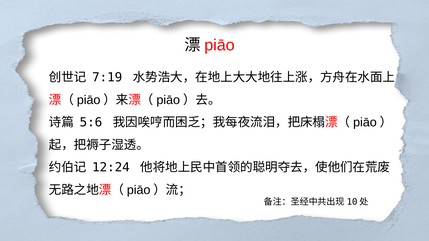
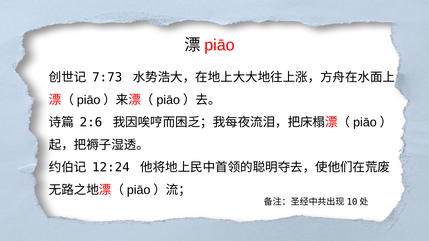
7:19: 7:19 -> 7:73 (107, 77)
5:6: 5:6 -> 2:6 (91, 123)
